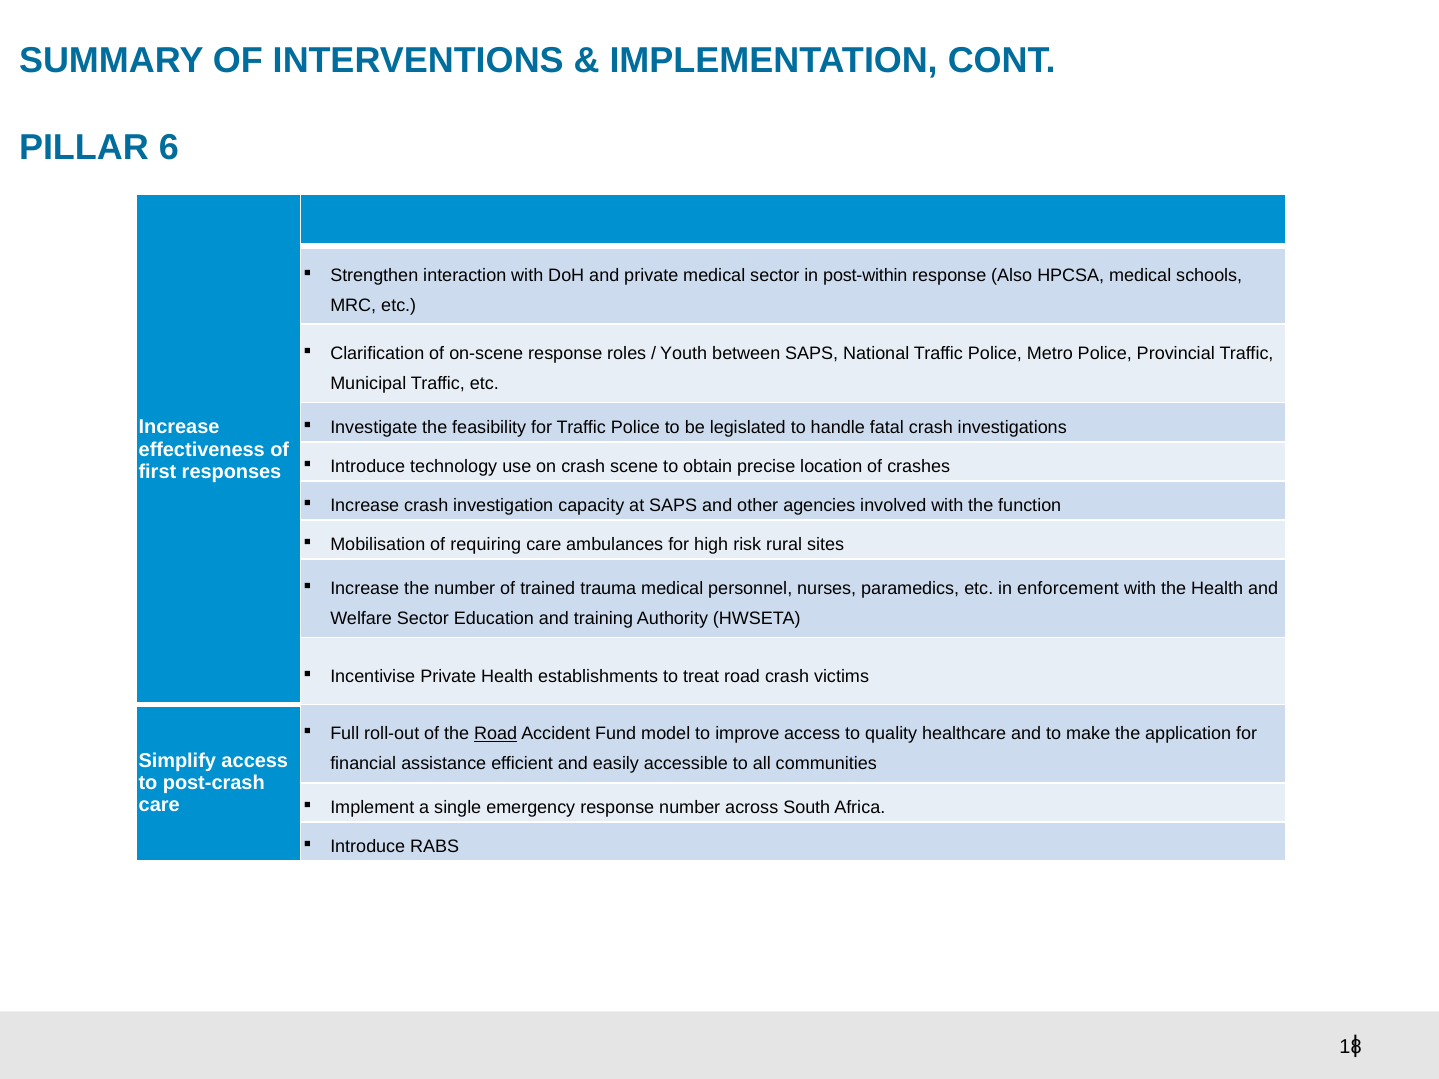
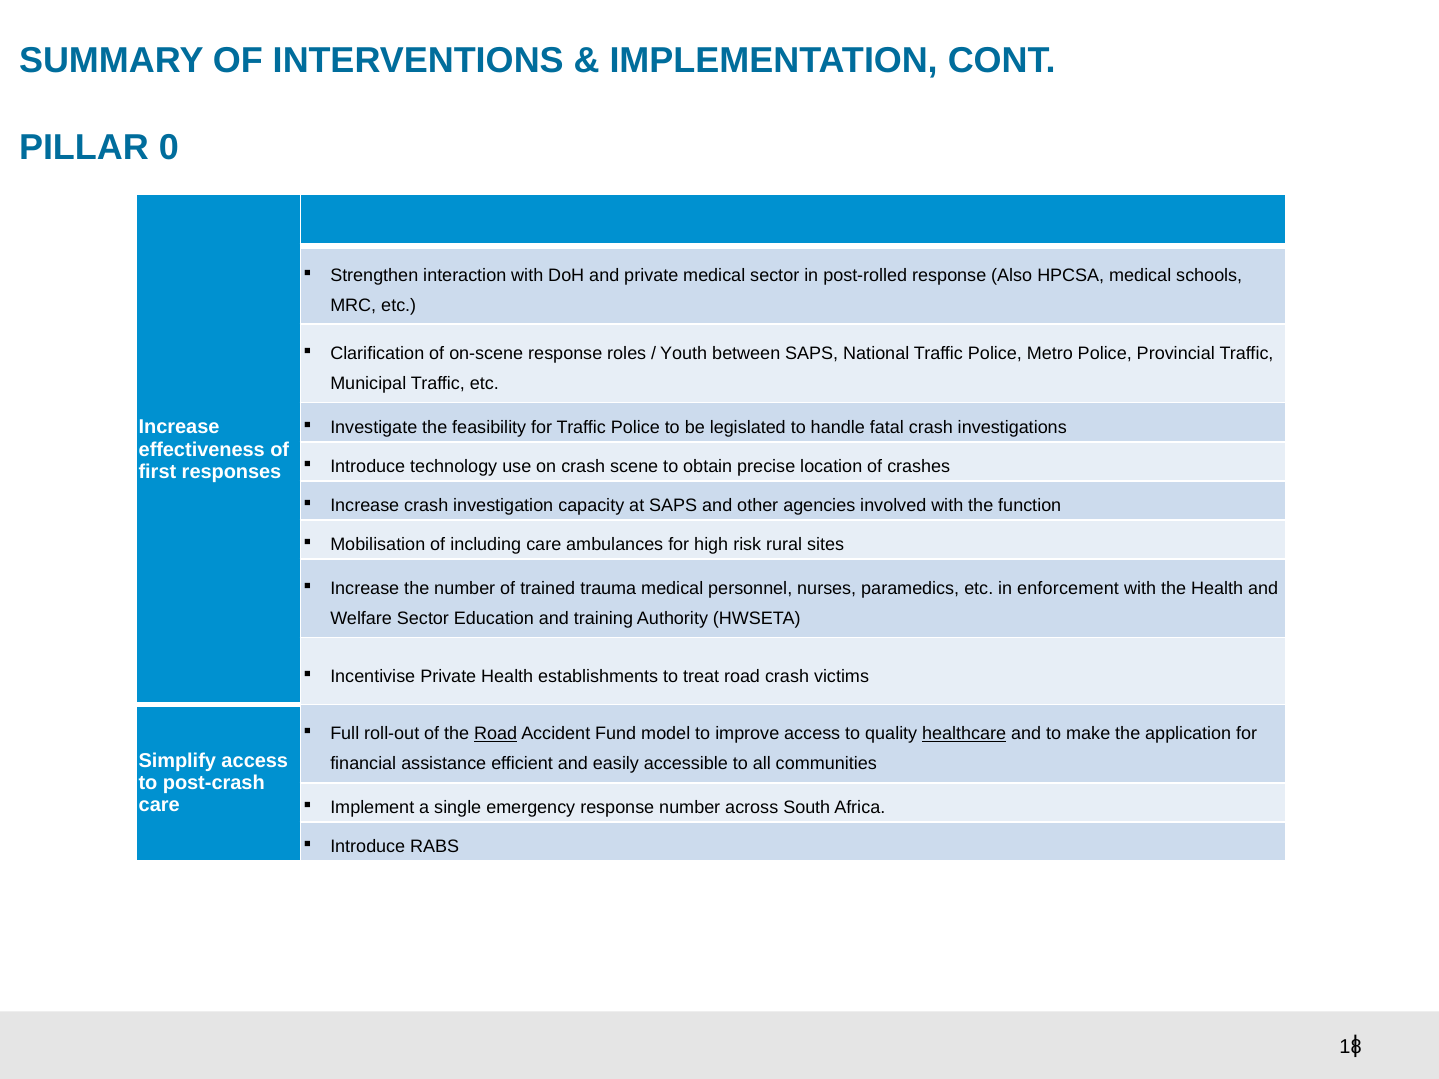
6: 6 -> 0 (169, 147)
post-within: post-within -> post-rolled (865, 275)
requiring: requiring -> including (486, 545)
healthcare underline: none -> present (964, 734)
